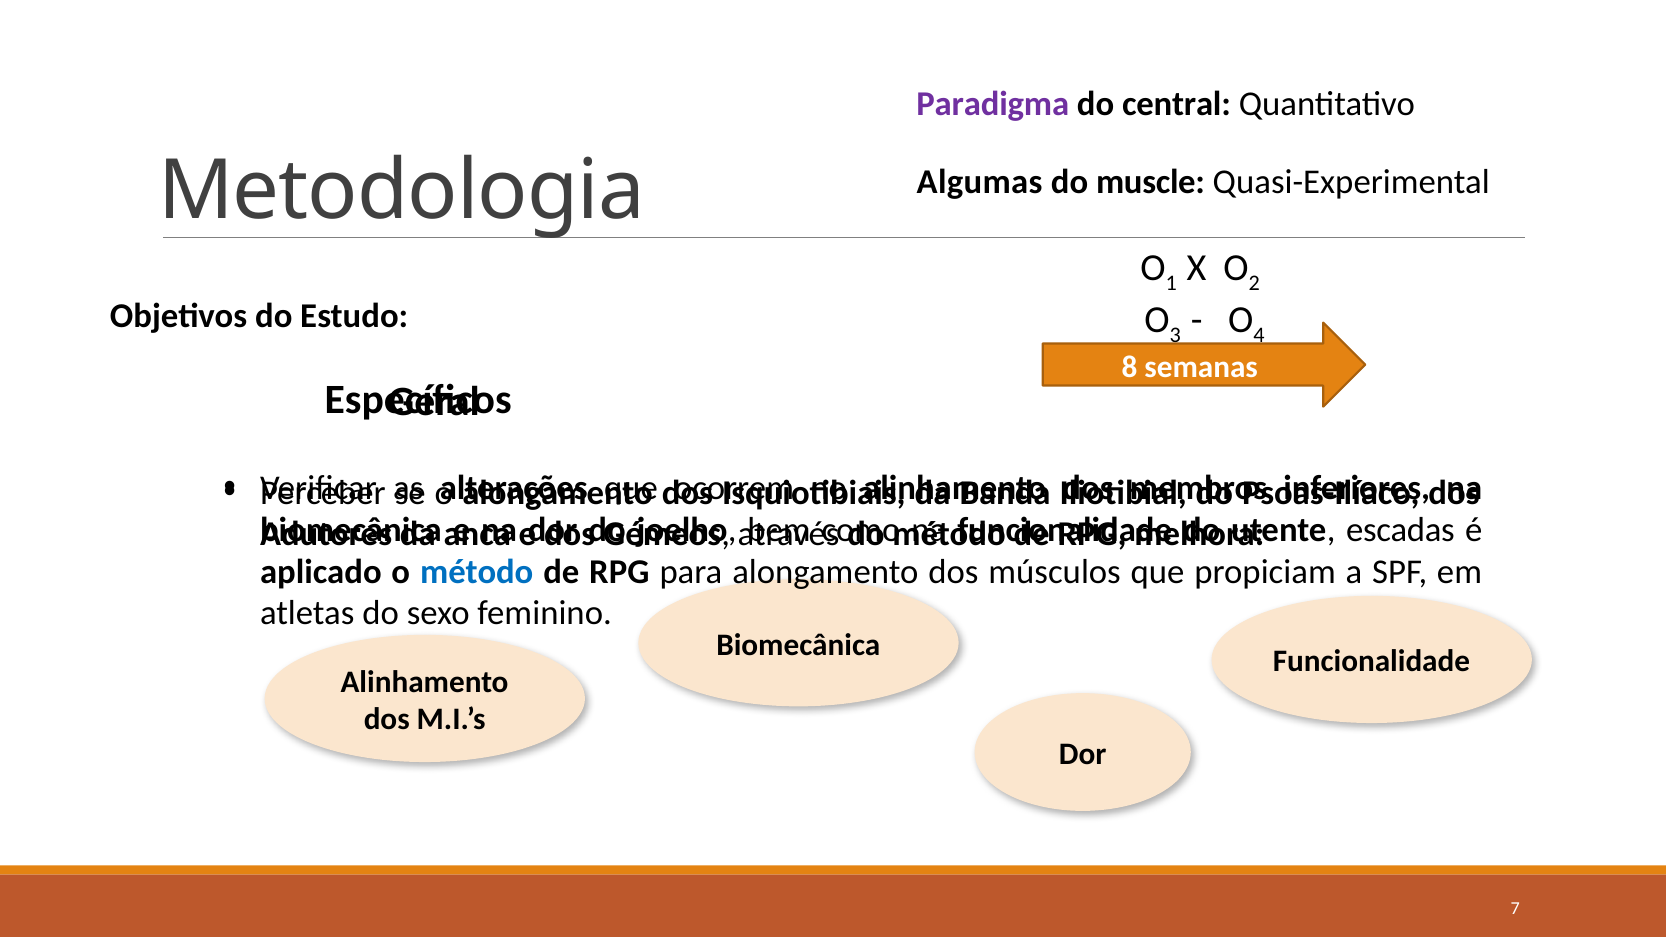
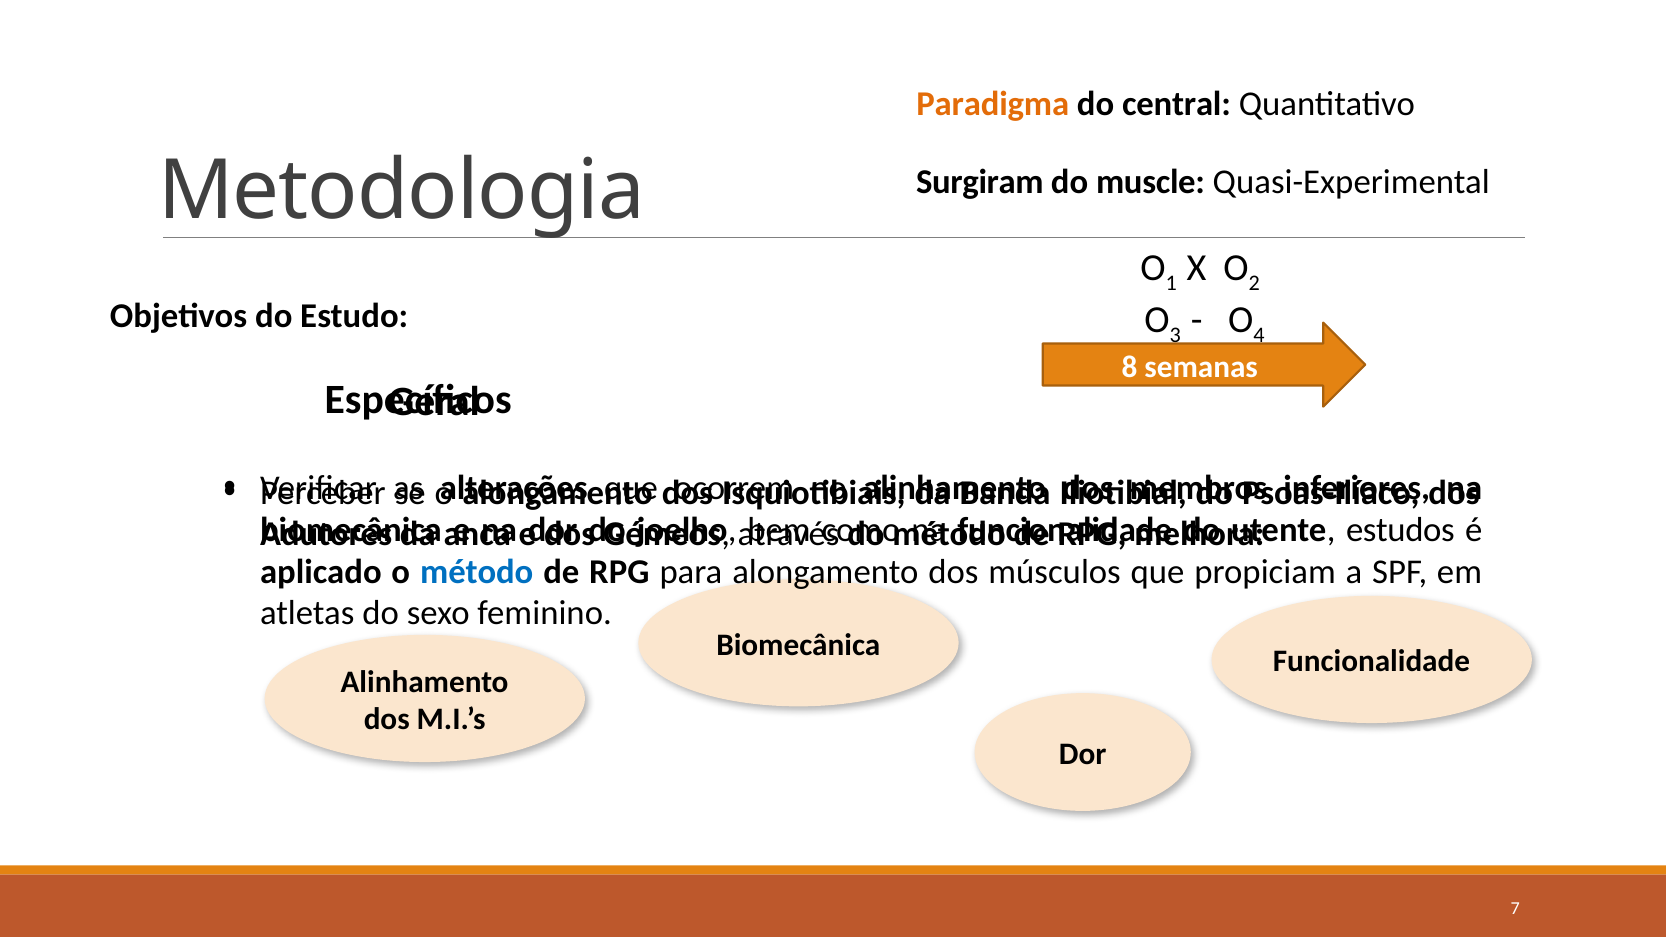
Paradigma colour: purple -> orange (993, 104)
Algumas: Algumas -> Surgiram (980, 182)
escadas: escadas -> estudos (1400, 530)
